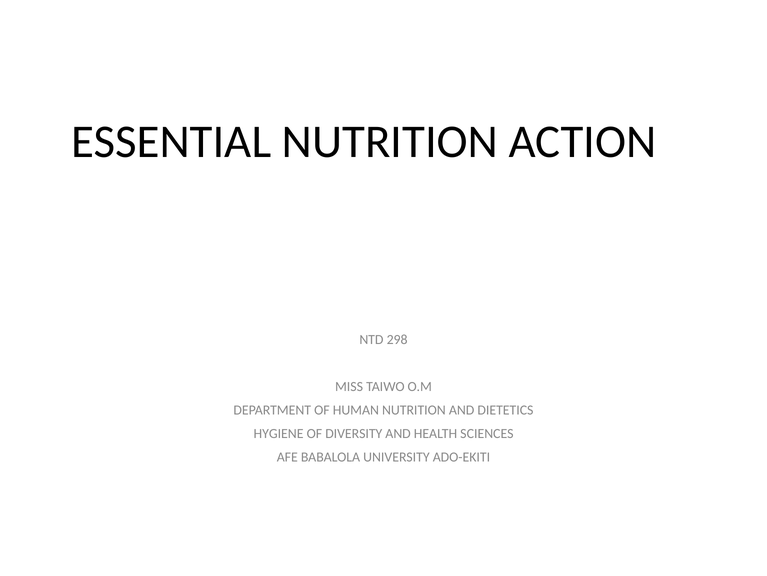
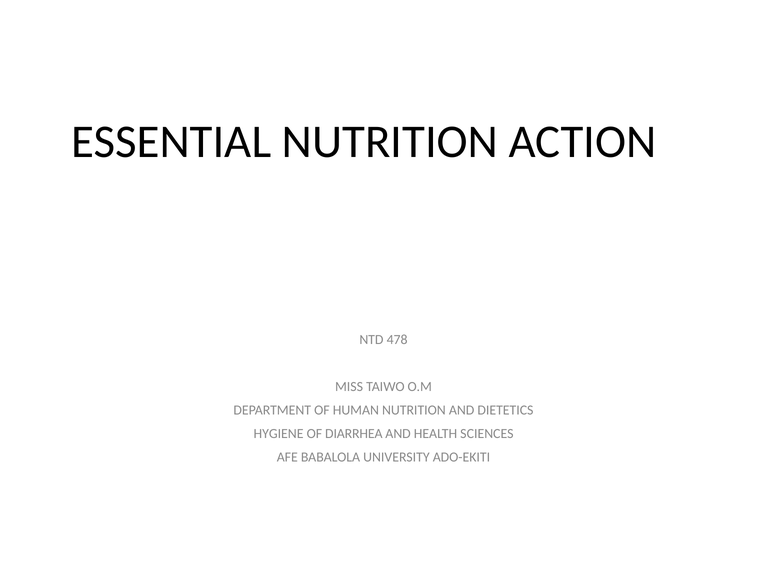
298: 298 -> 478 (397, 339)
DIVERSITY: DIVERSITY -> DIARRHEA (354, 433)
